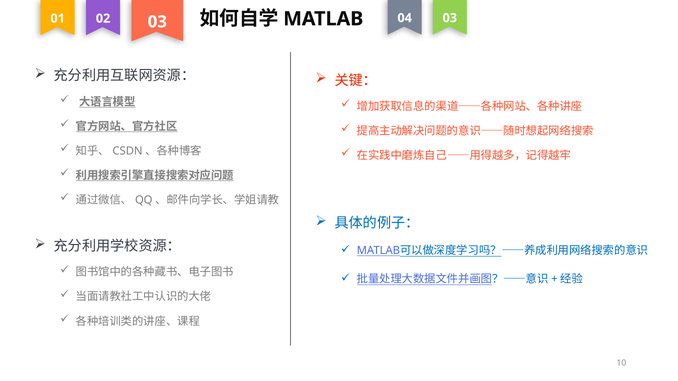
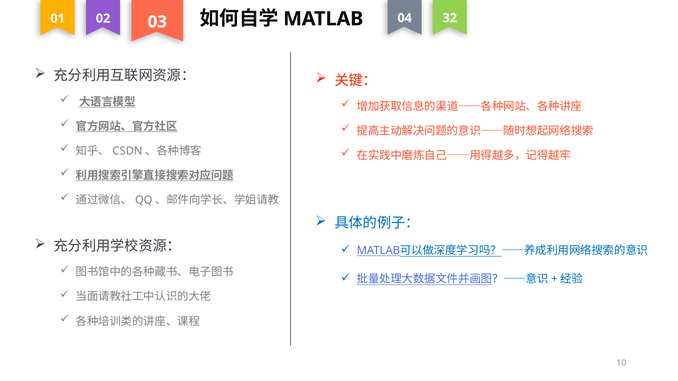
04 03: 03 -> 32 (450, 18)
